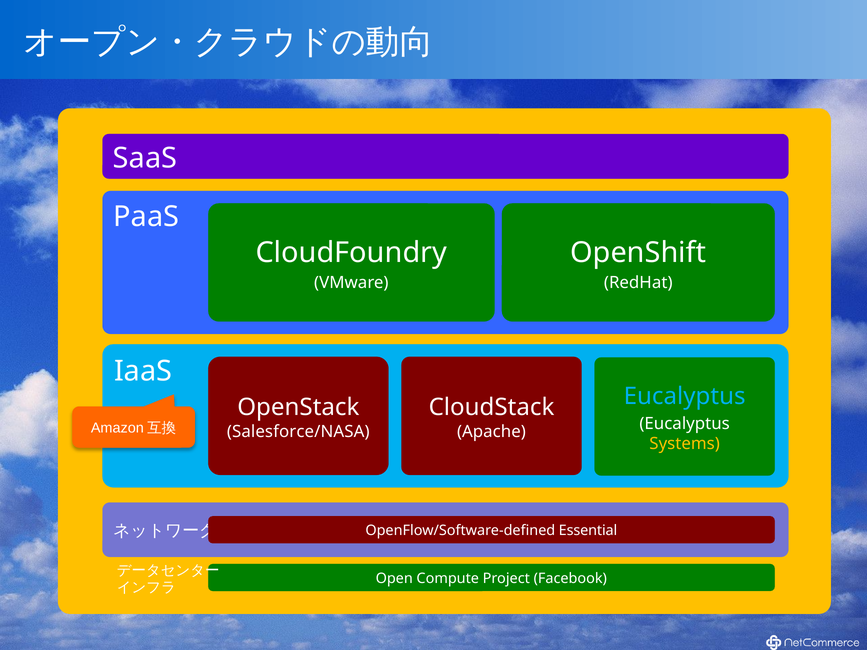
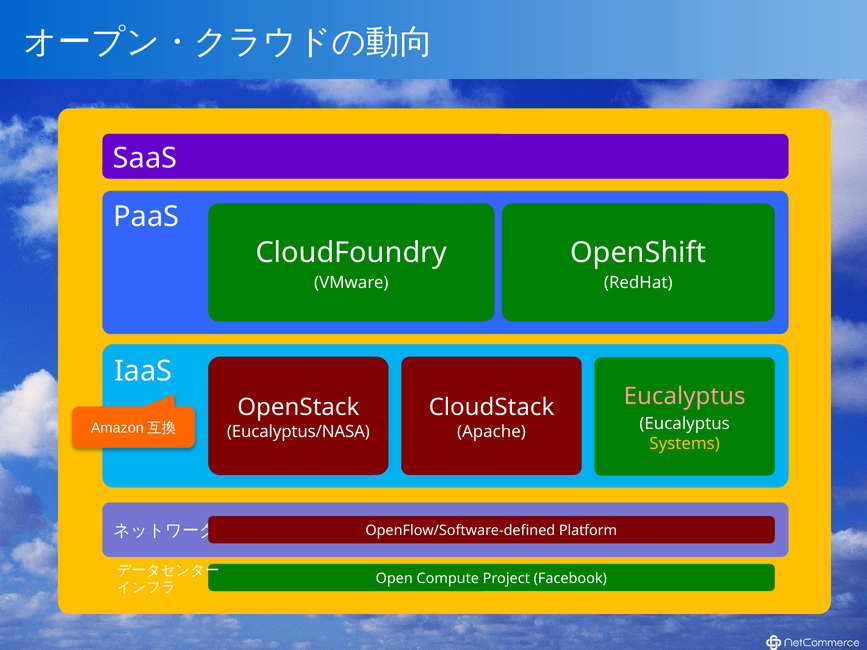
Eucalyptus colour: light blue -> pink (685, 396)
Salesforce/NASA: Salesforce/NASA -> Eucalyptus/NASA (298, 432)
Essential: Essential -> Platform (588, 531)
